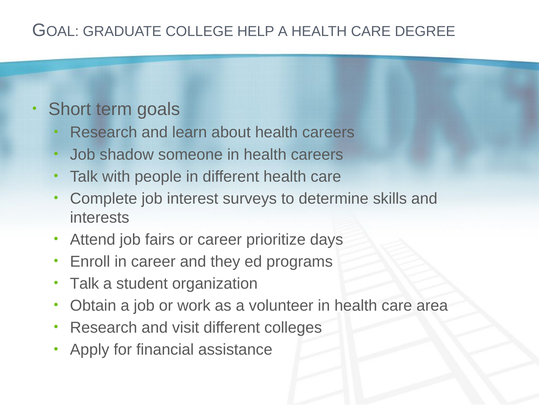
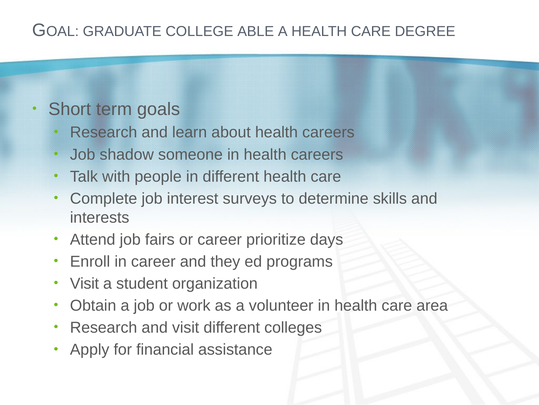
HELP: HELP -> ABLE (256, 31)
Talk: Talk -> Visit (84, 283)
